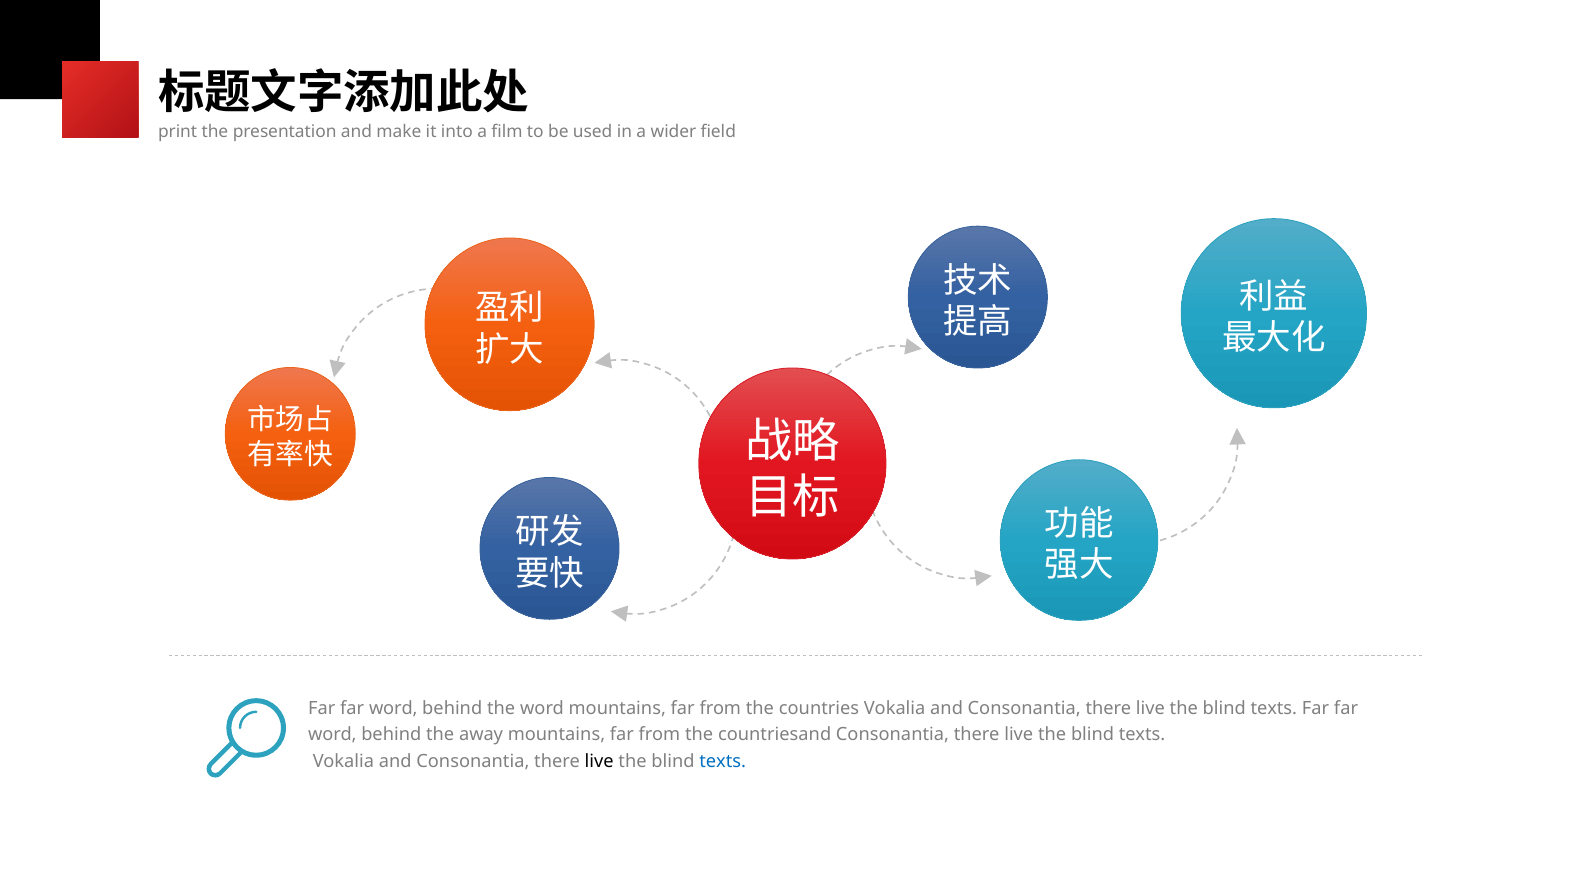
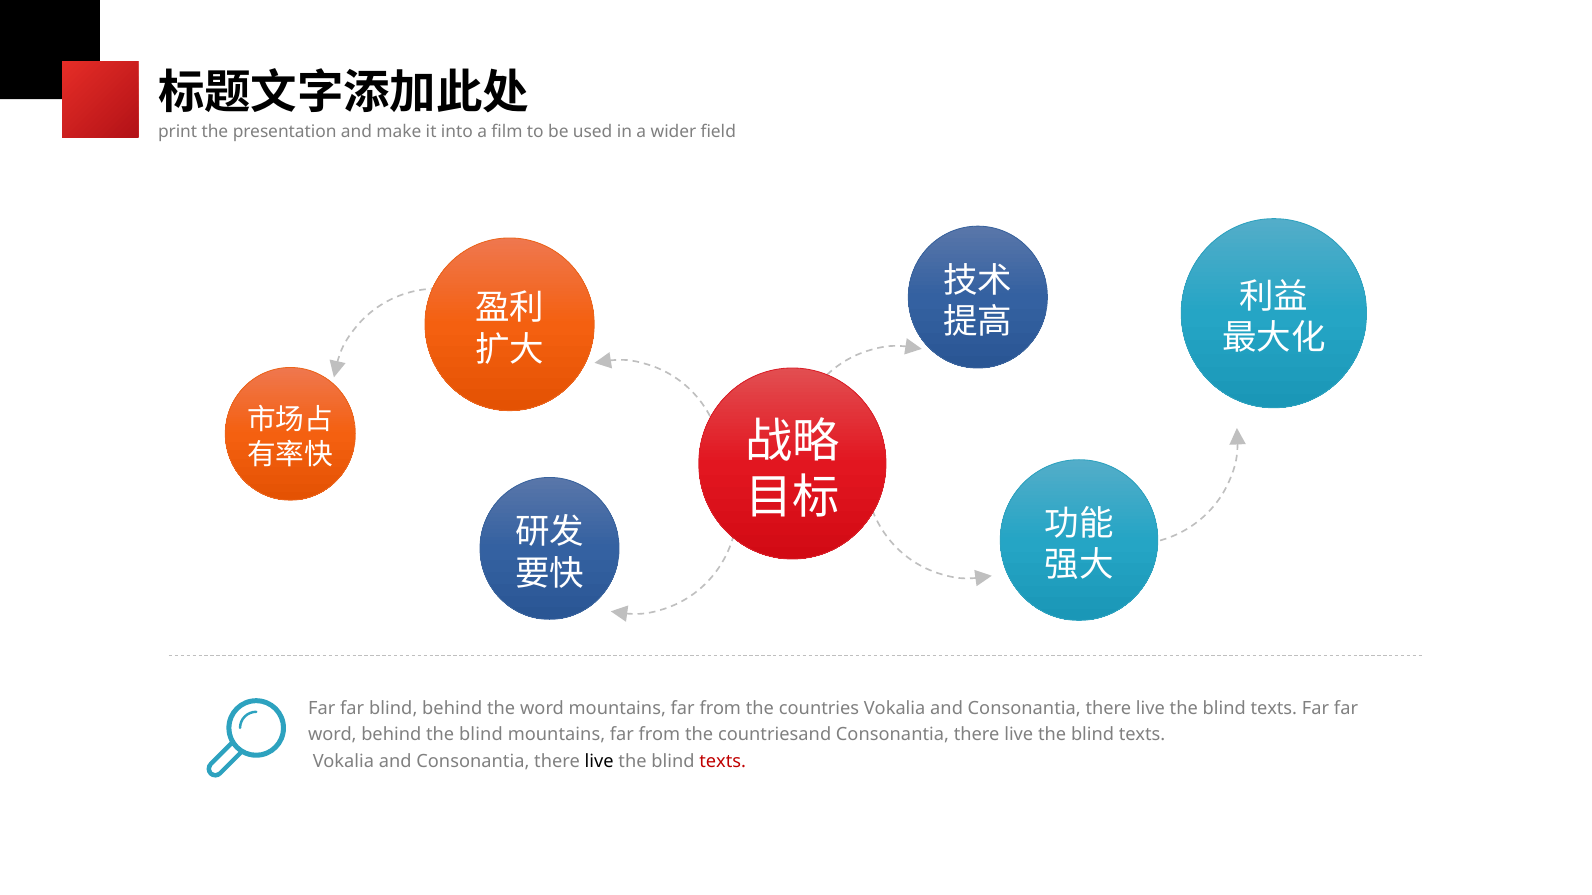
word: word -> blind (393, 709)
behind the away: away -> blind (481, 735)
texts colour: blue -> red (723, 761)
